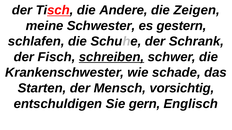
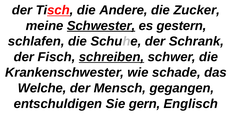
Zeigen: Zeigen -> Zucker (197, 10)
Schwester underline: none -> present (101, 26)
Starten: Starten -> Welche (42, 88)
vorsichtig: vorsichtig -> gegangen (182, 88)
